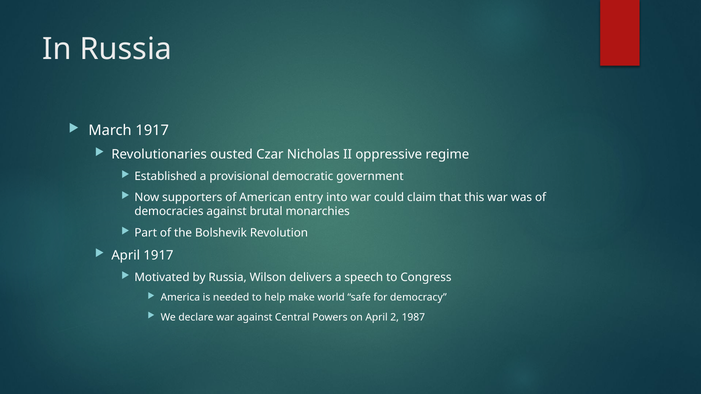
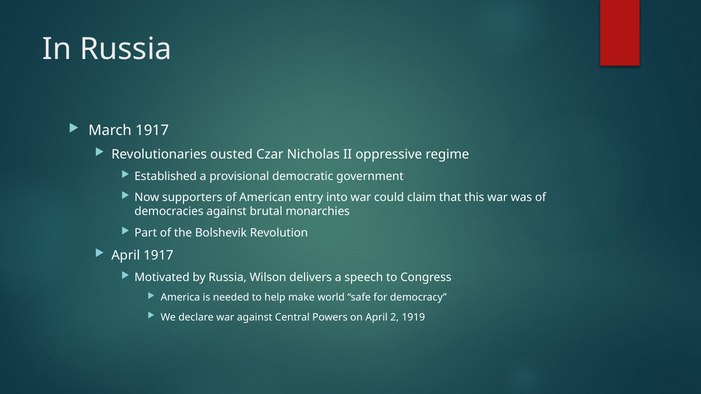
1987: 1987 -> 1919 (413, 317)
